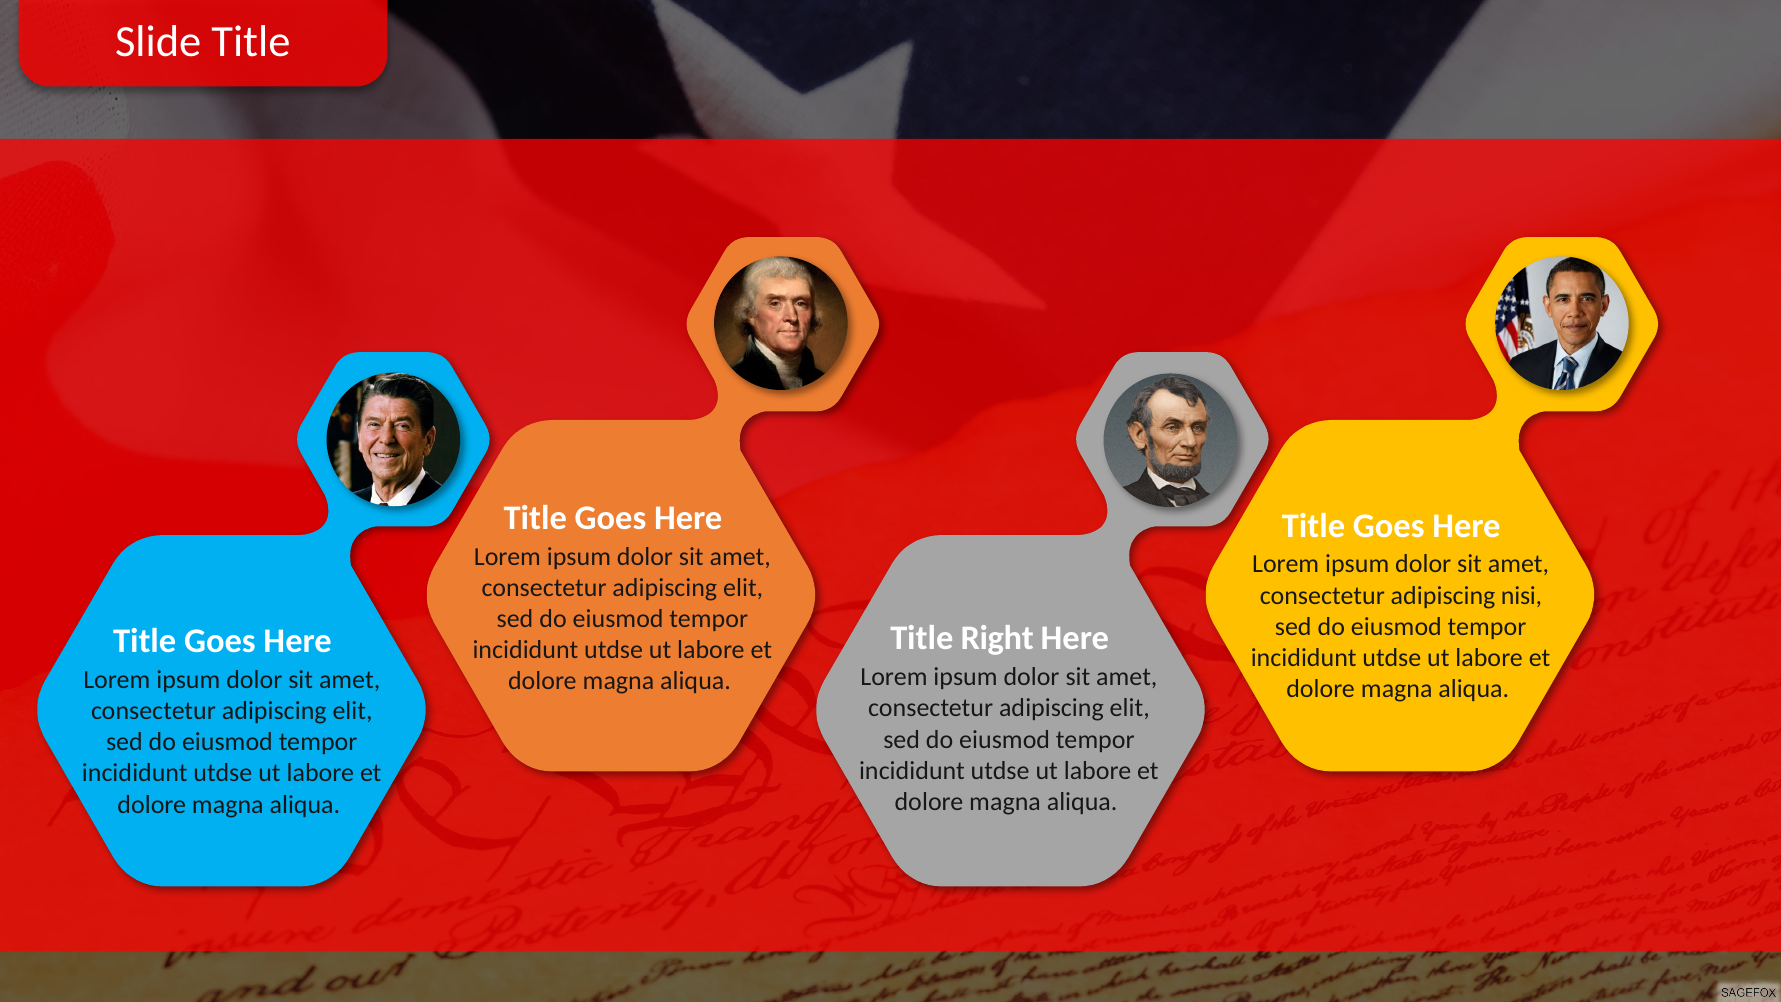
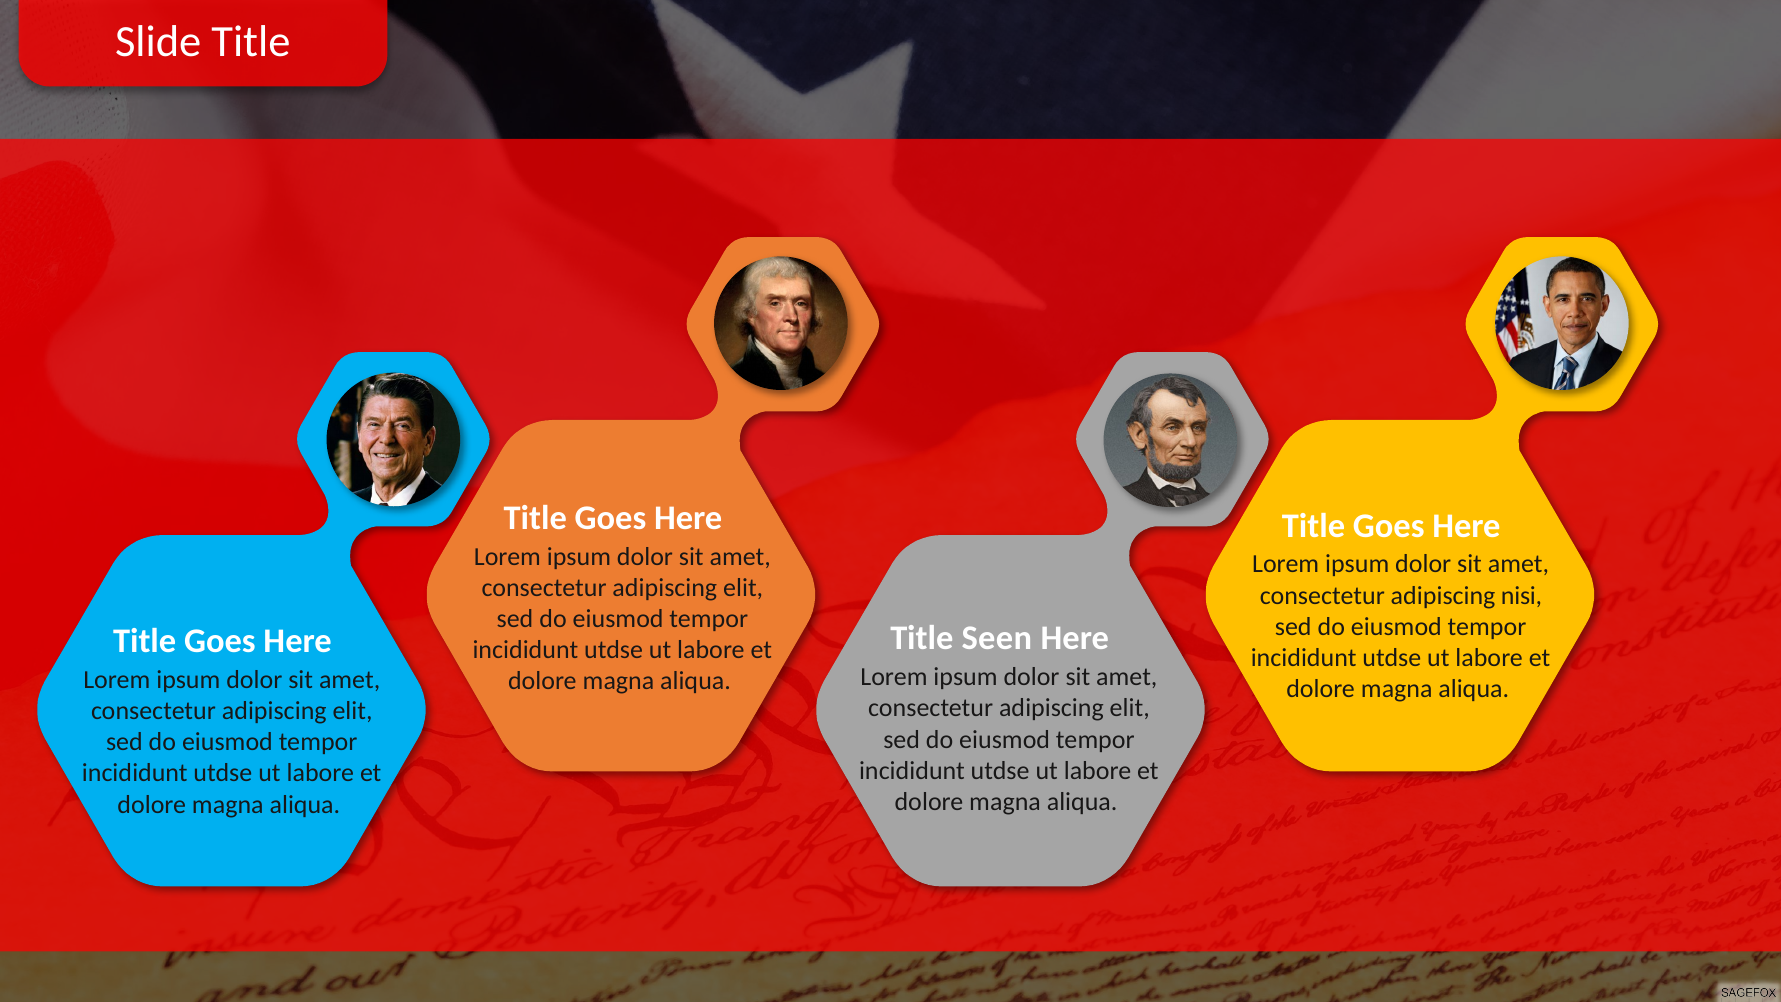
Right: Right -> Seen (997, 638)
